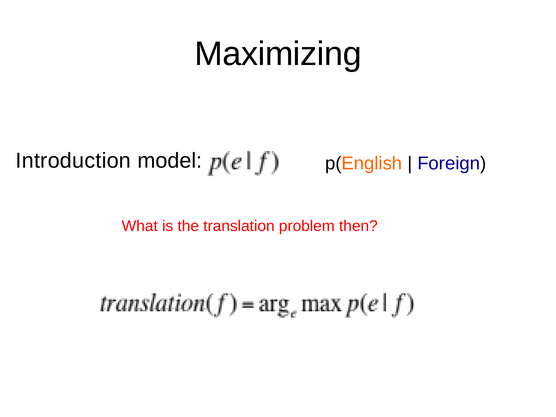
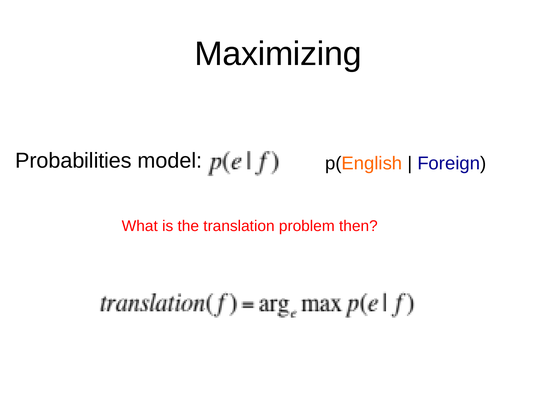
Introduction: Introduction -> Probabilities (73, 161)
